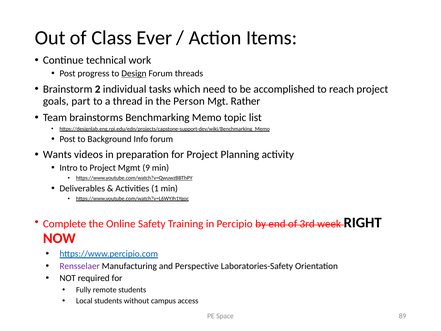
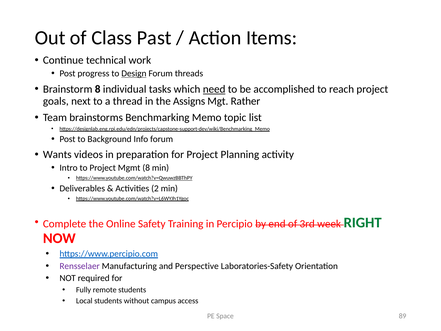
Ever: Ever -> Past (154, 38)
Brainstorm 2: 2 -> 8 (98, 89)
need underline: none -> present (214, 89)
part: part -> next (81, 101)
Person: Person -> Assigns (189, 101)
Mgmt 9: 9 -> 8 (146, 168)
1: 1 -> 2 (155, 188)
RIGHT colour: black -> green (363, 222)
